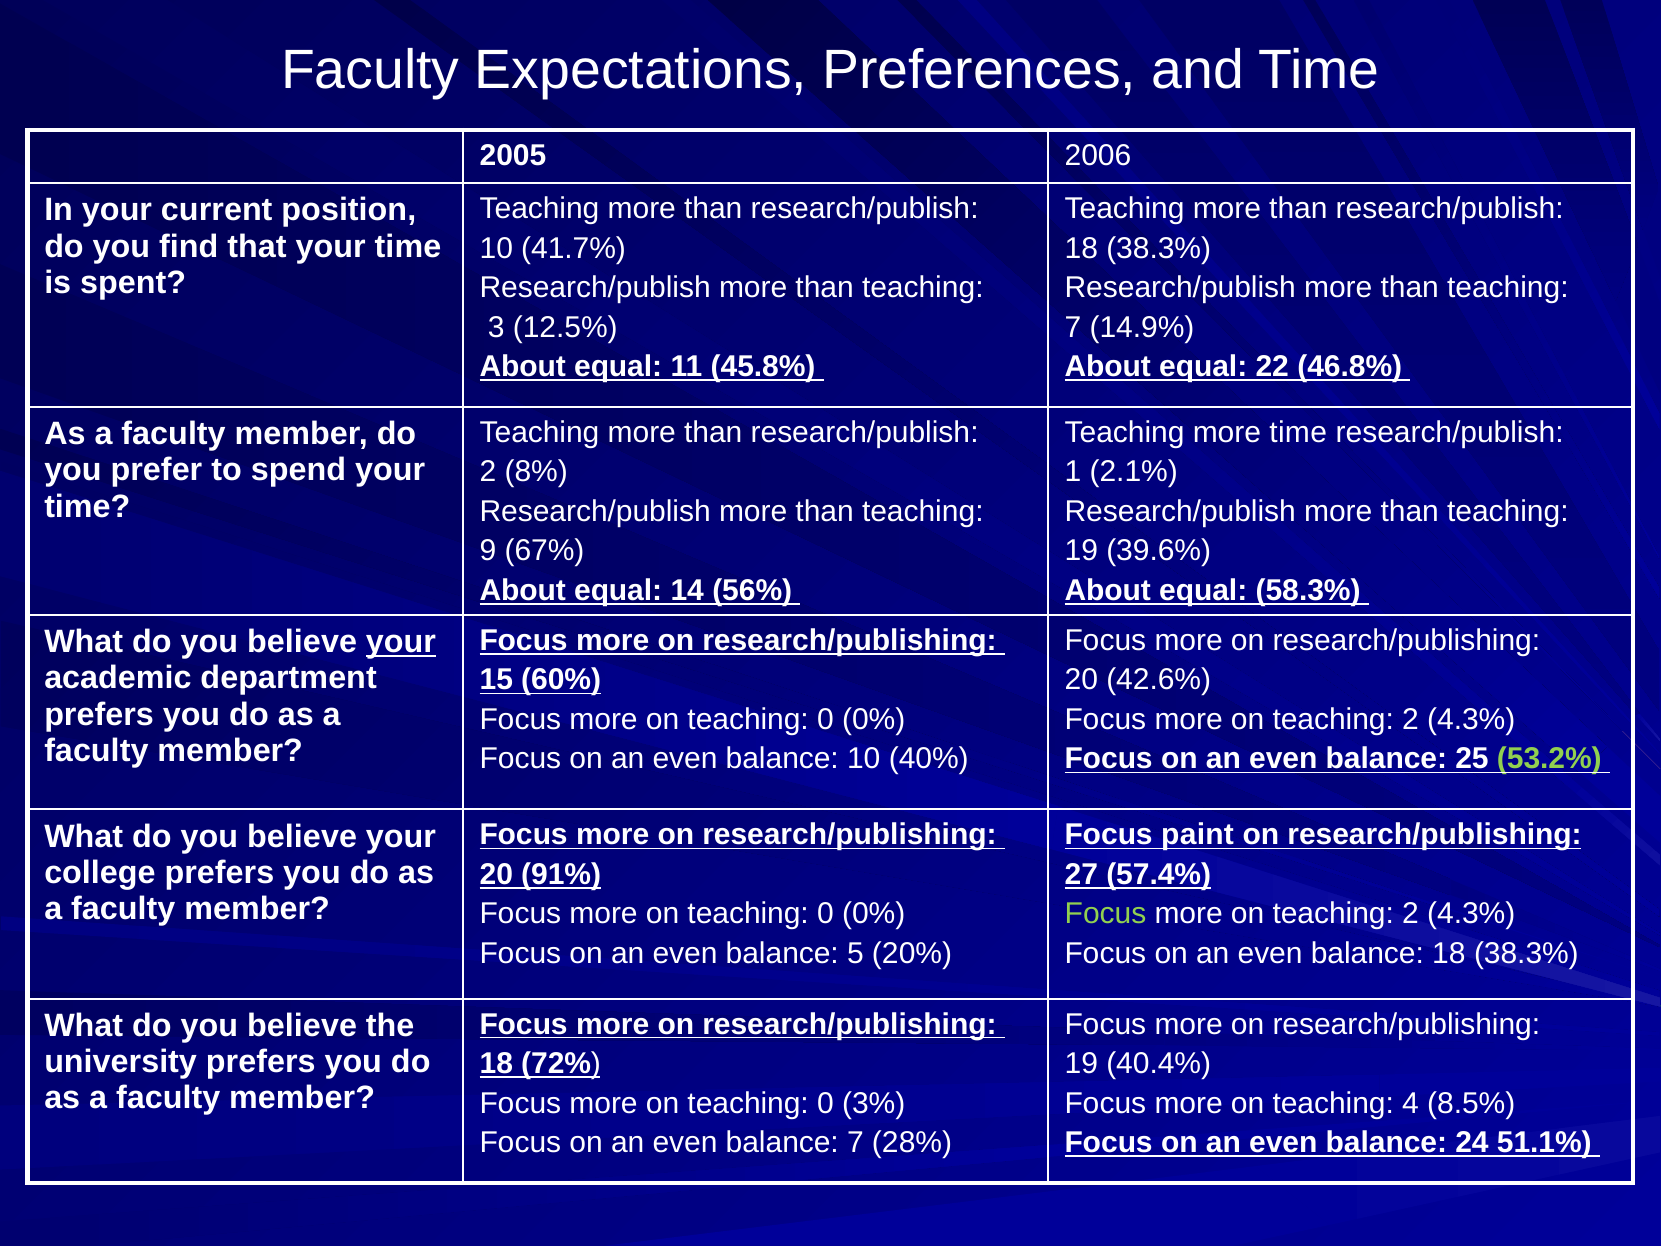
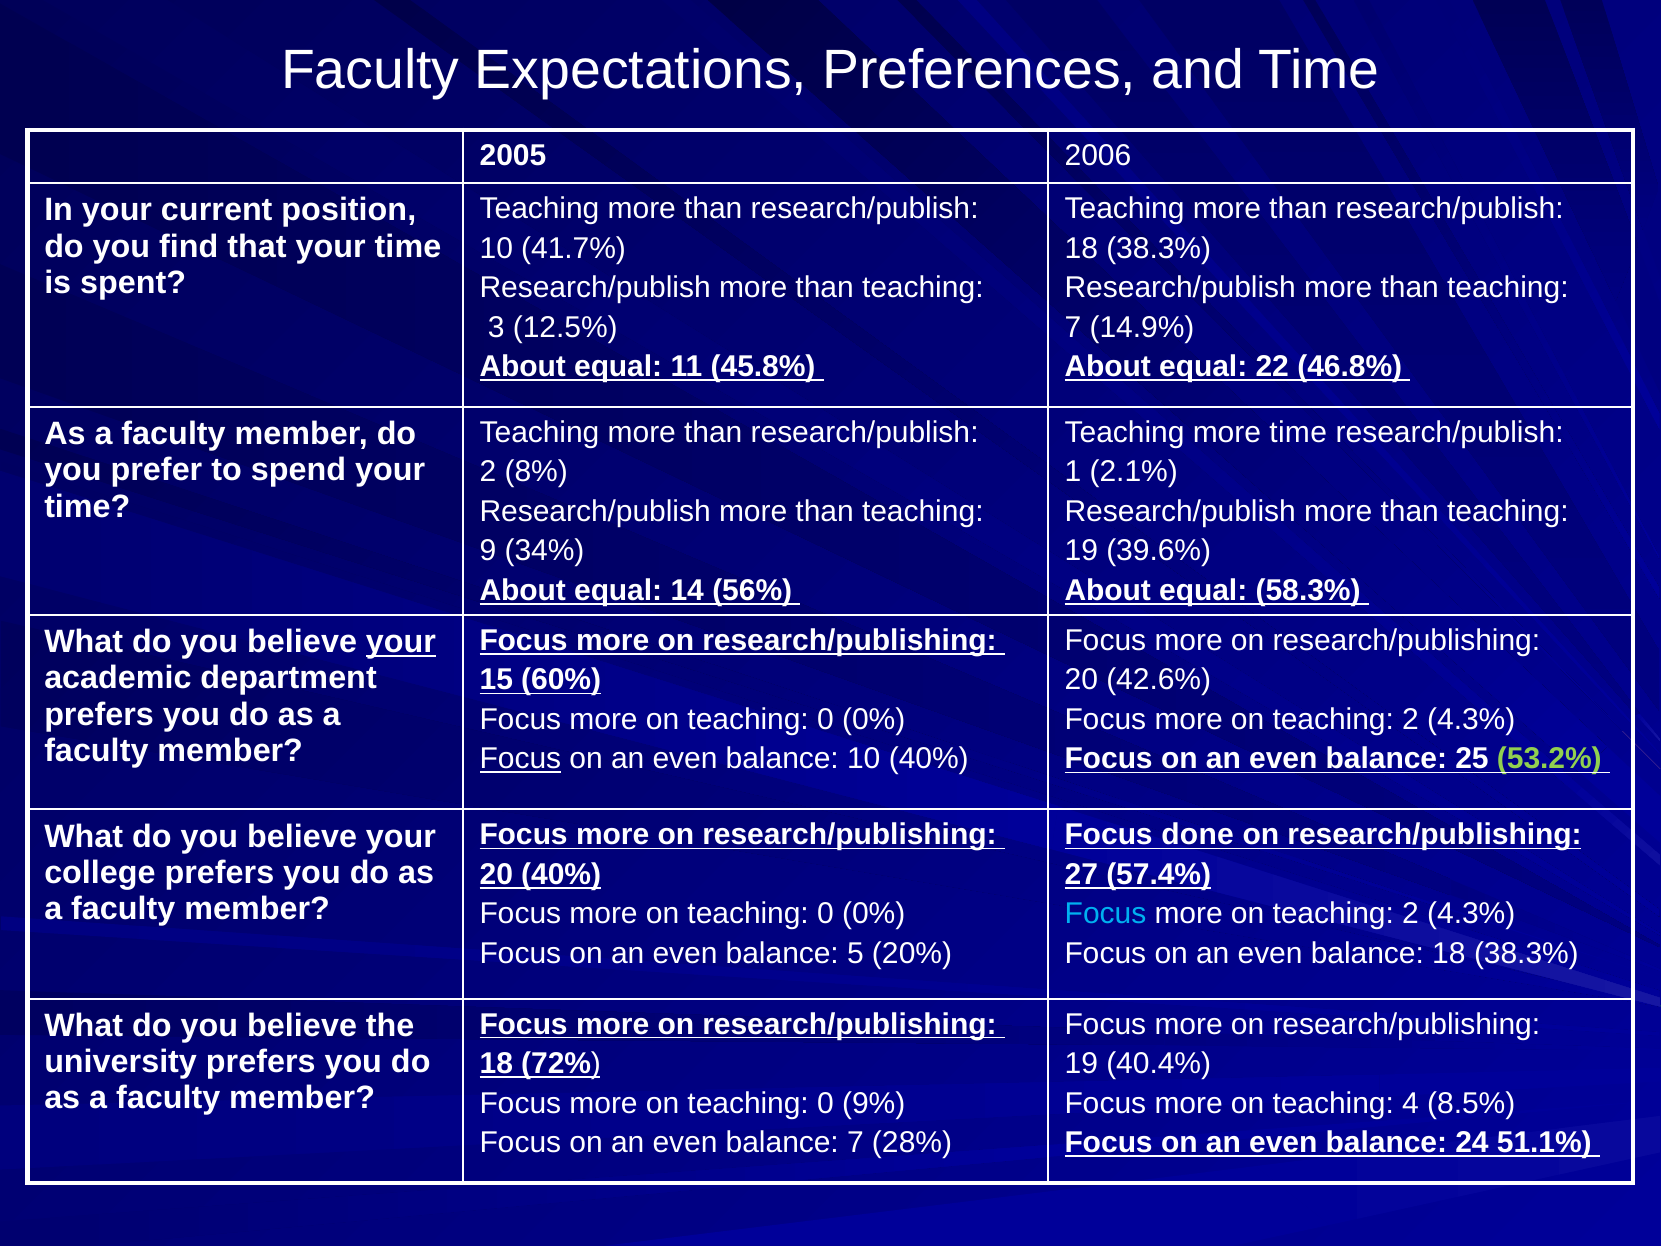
67%: 67% -> 34% (545, 551)
Focus underline: none -> present (520, 759)
paint: paint -> done (1198, 835)
20 91%: 91% -> 40% (561, 874)
Focus colour: light green -> light blue (1106, 914)
3%: 3% -> 9% (874, 1103)
